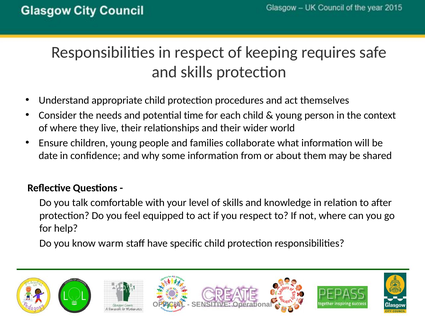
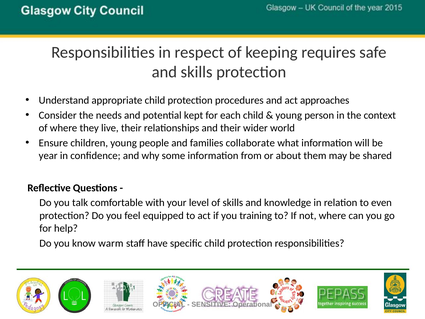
themselves: themselves -> approaches (325, 100)
time: time -> kept (194, 115)
date: date -> year (48, 156)
after: after -> even (381, 203)
you respect: respect -> training (256, 215)
